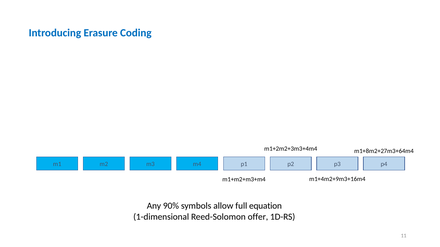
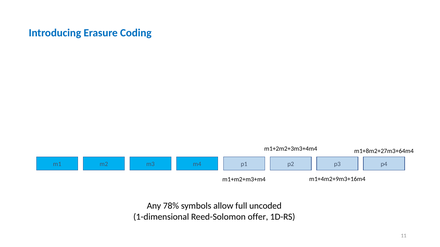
90%: 90% -> 78% (171, 206)
equation: equation -> uncoded (265, 206)
